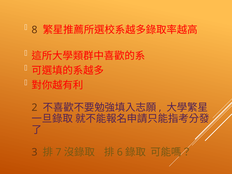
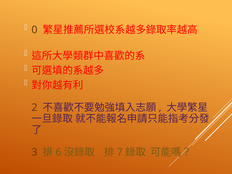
8: 8 -> 0 (35, 30)
7: 7 -> 6 (58, 152)
6: 6 -> 7 (120, 152)
